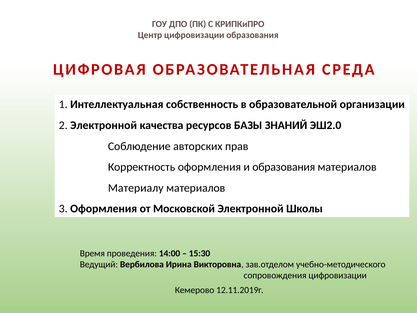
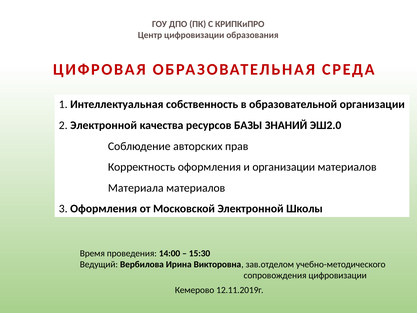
и образования: образования -> организации (284, 167)
Материалу: Материалу -> Материала (136, 188)
